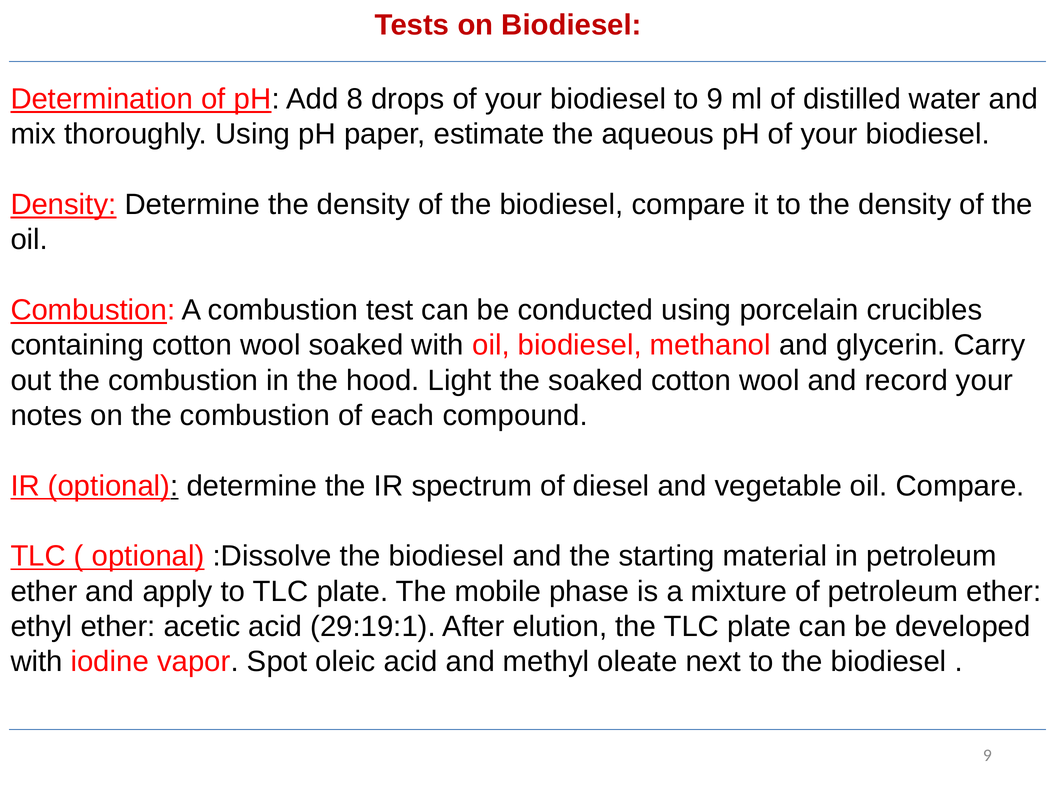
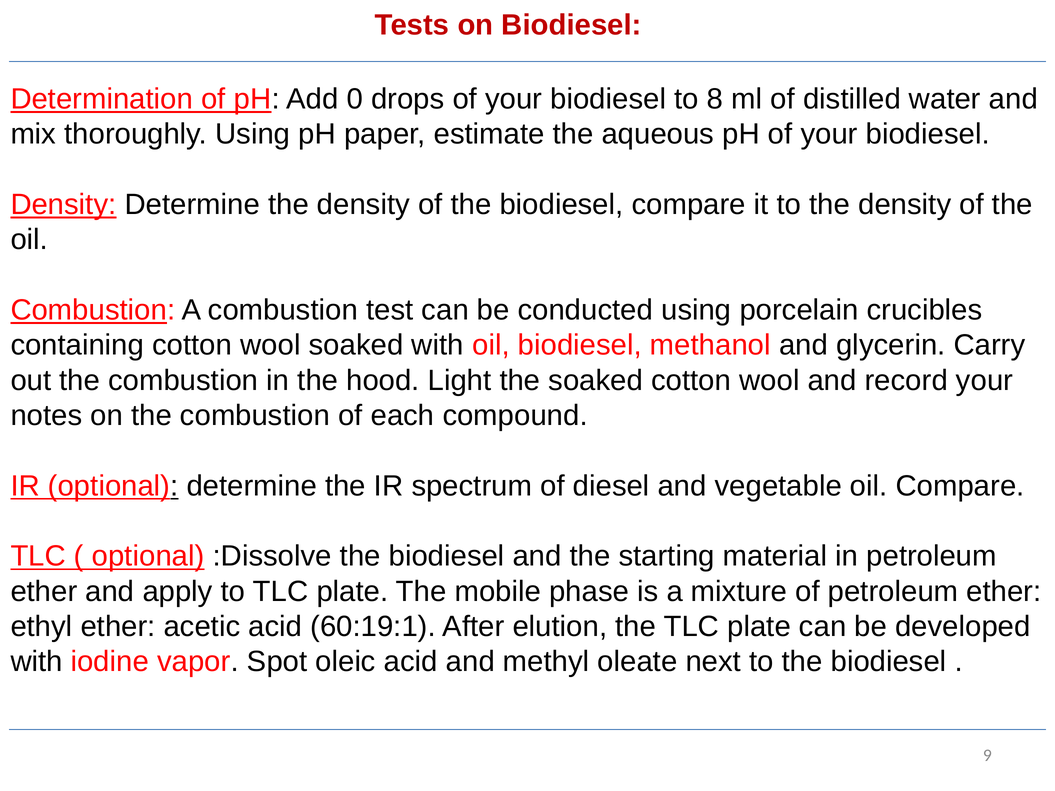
8: 8 -> 0 (355, 99)
to 9: 9 -> 8 (715, 99)
29:19:1: 29:19:1 -> 60:19:1 (373, 627)
